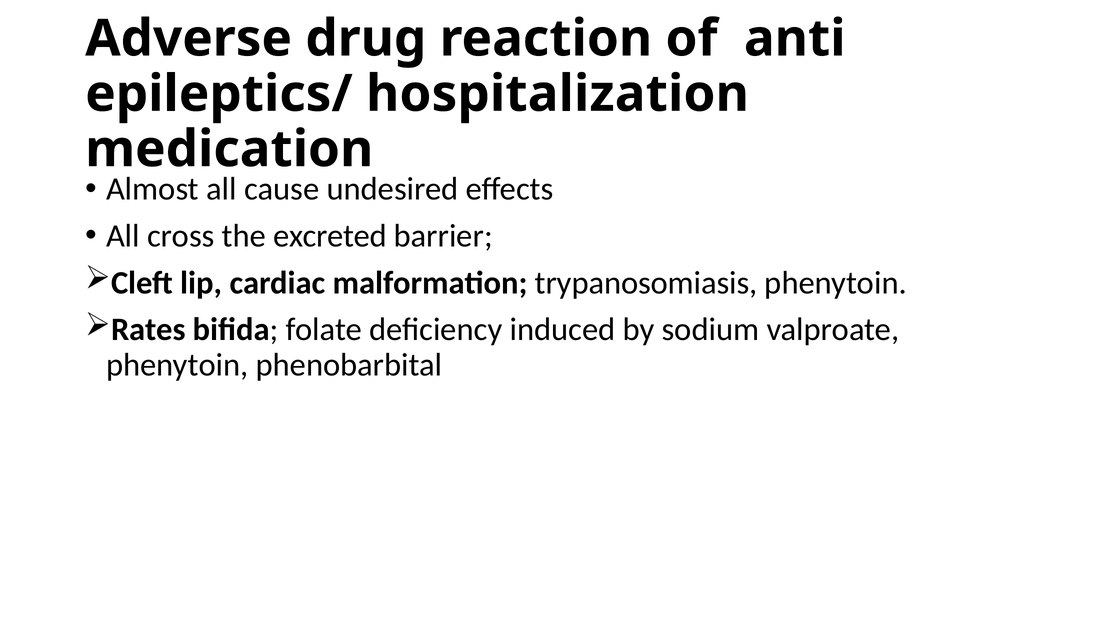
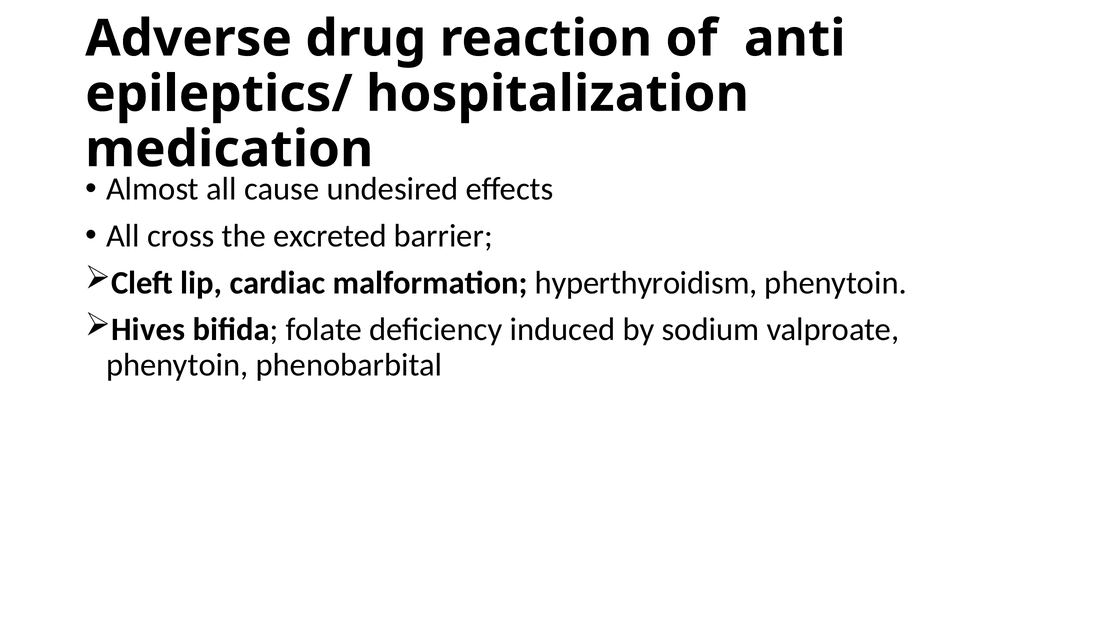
trypanosomiasis: trypanosomiasis -> hyperthyroidism (646, 283)
Rates: Rates -> Hives (148, 330)
